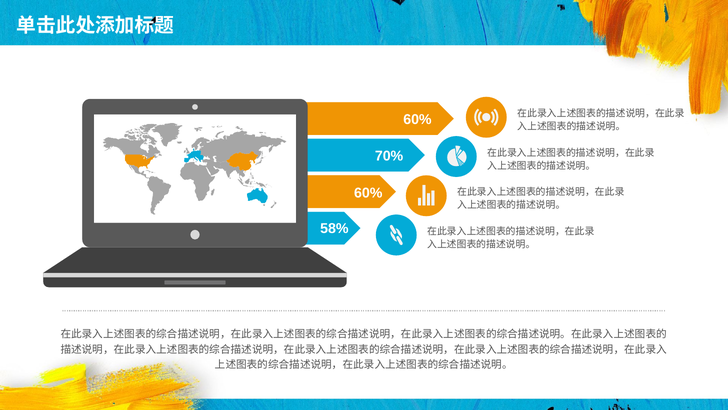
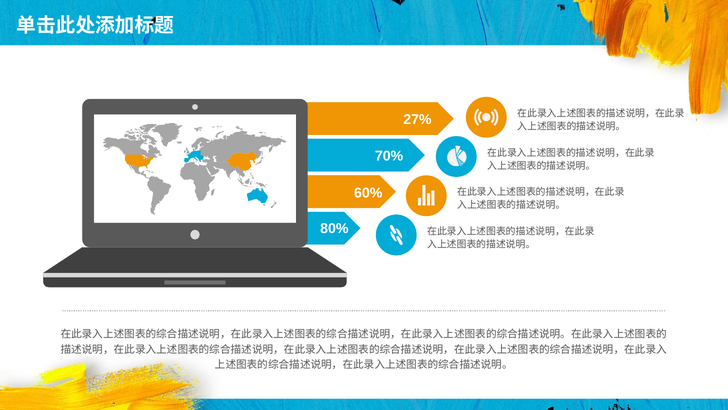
60%: 60% -> 27% (417, 119)
58%: 58% -> 80% (334, 228)
